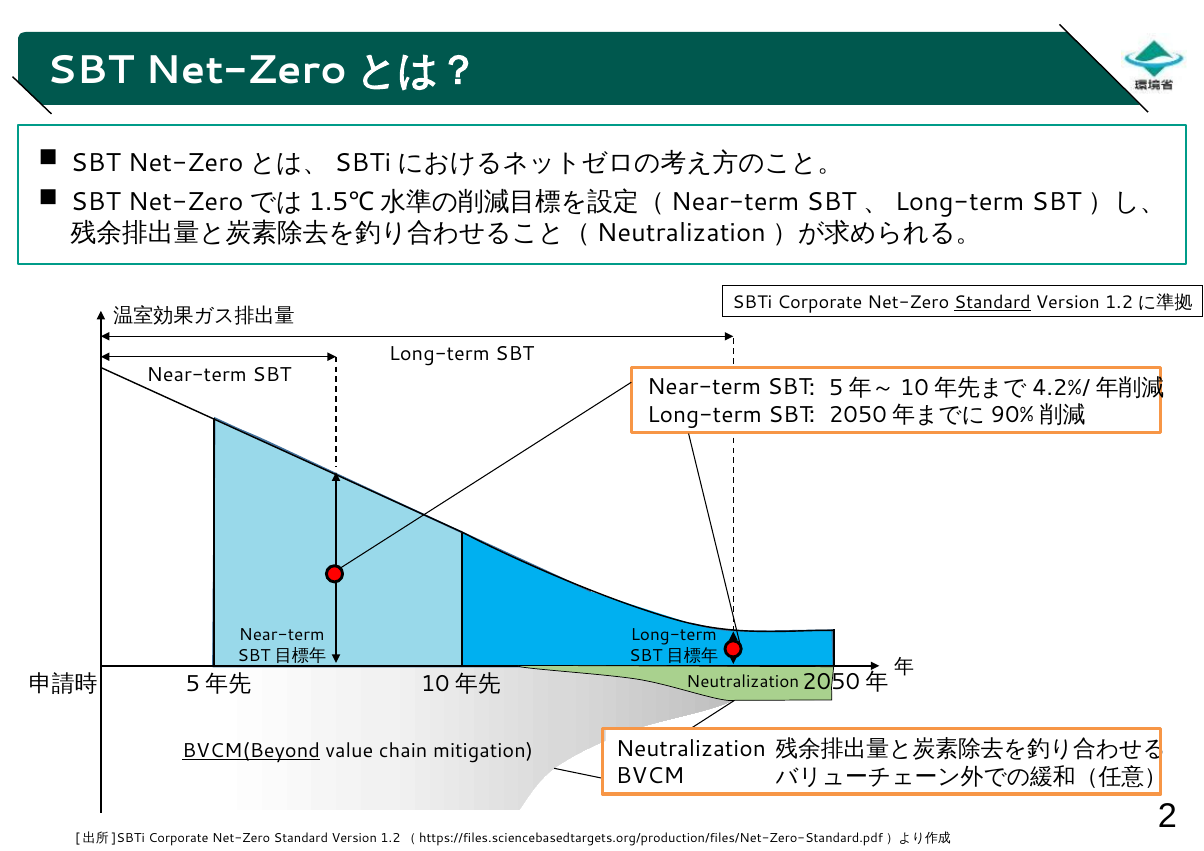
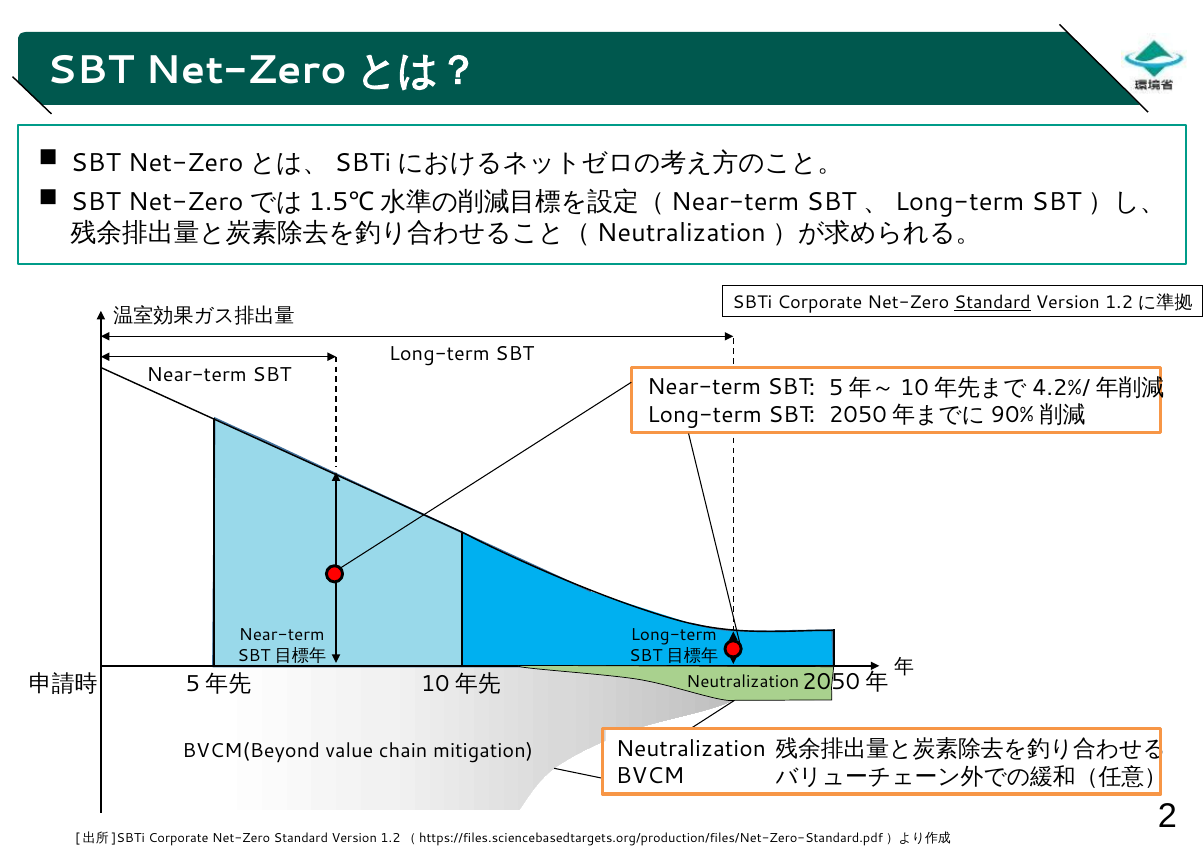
BVCM(Beyond underline: present -> none (251, 751)
